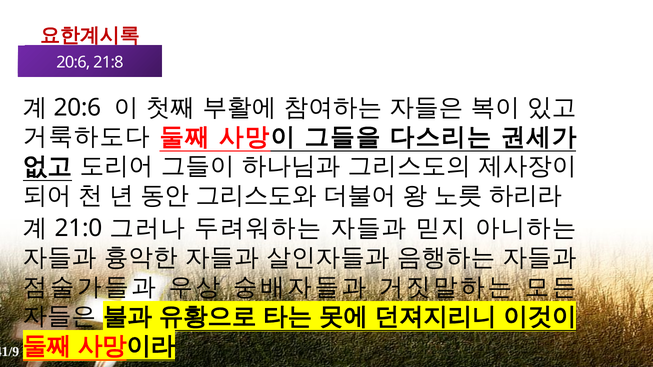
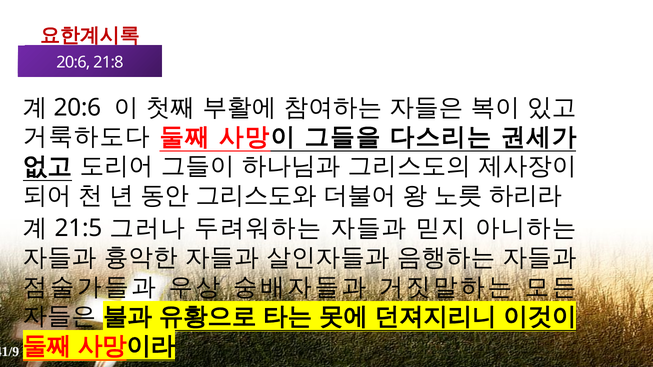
21:0: 21:0 -> 21:5 (78, 228)
